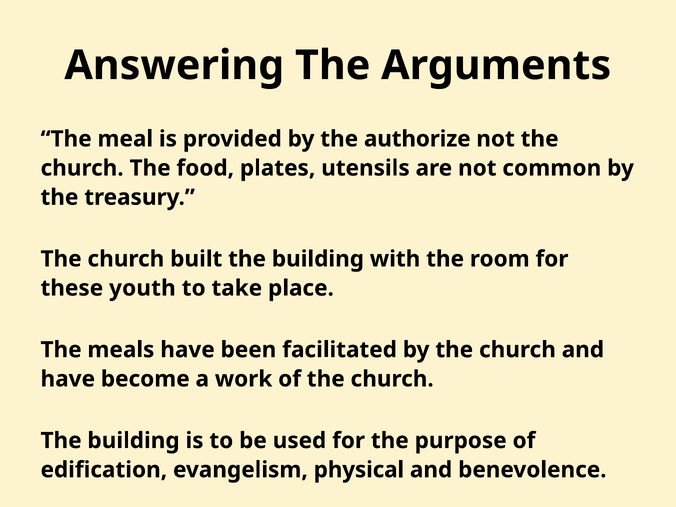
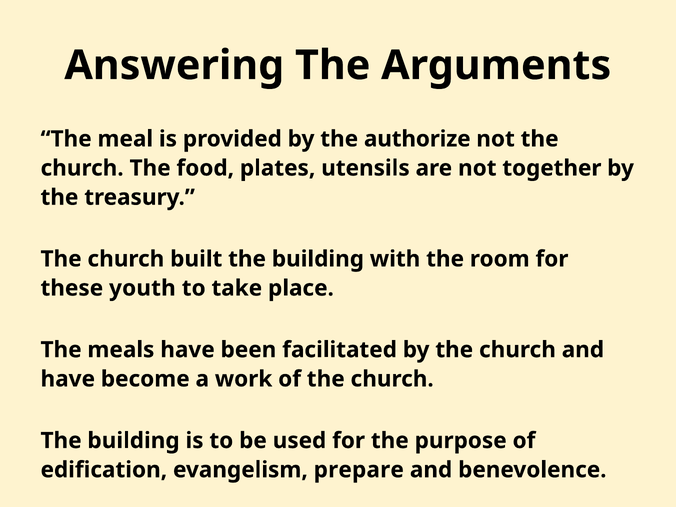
common: common -> together (552, 168)
physical: physical -> prepare (359, 470)
